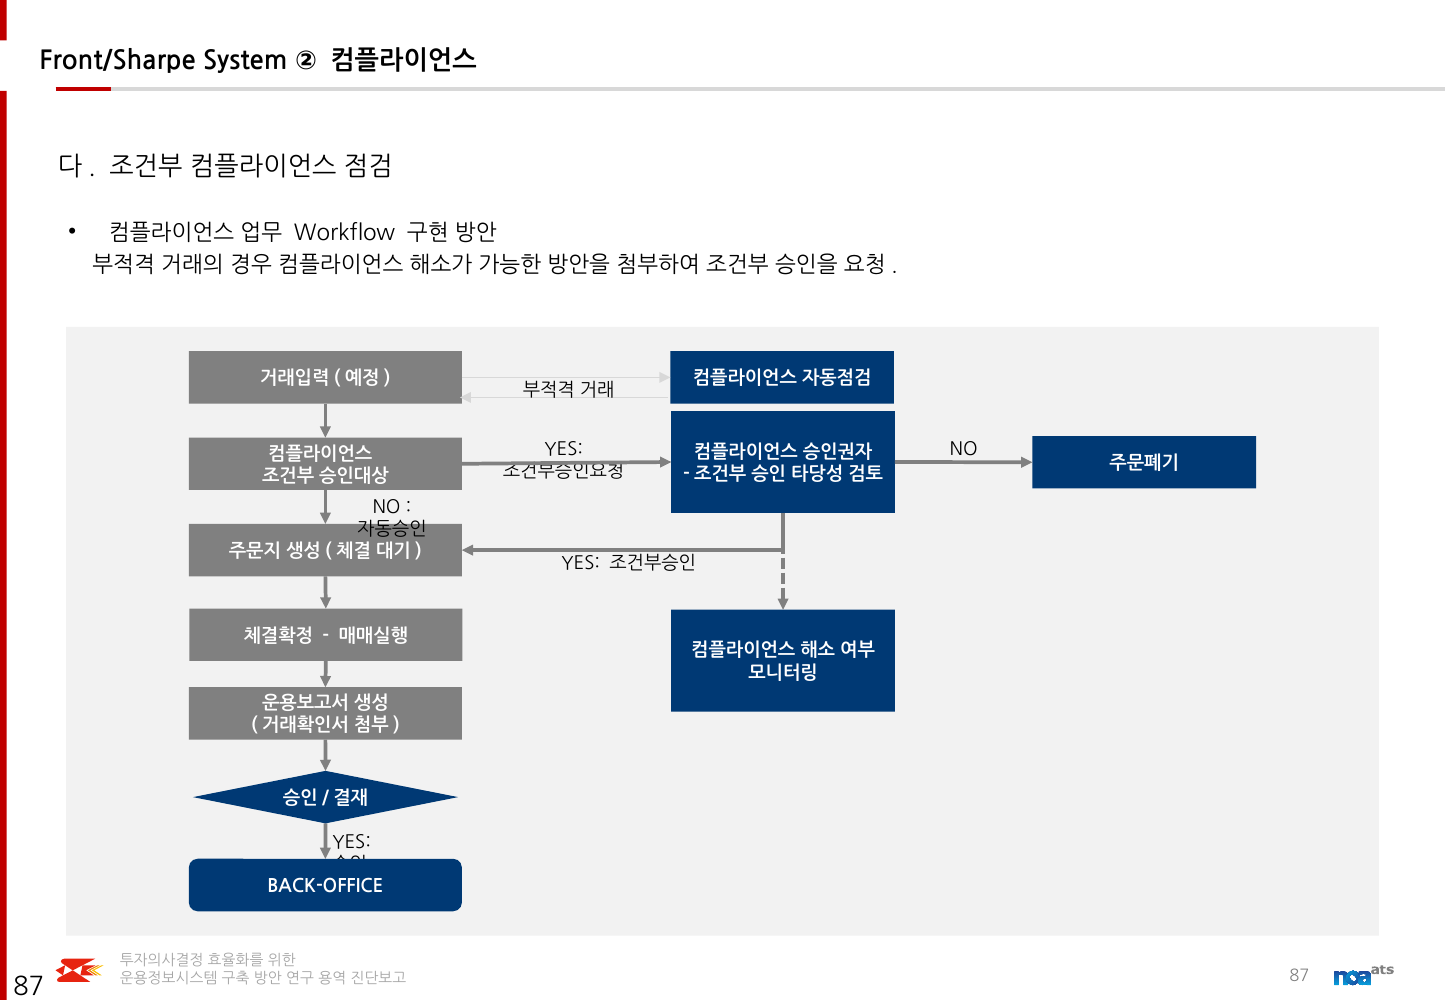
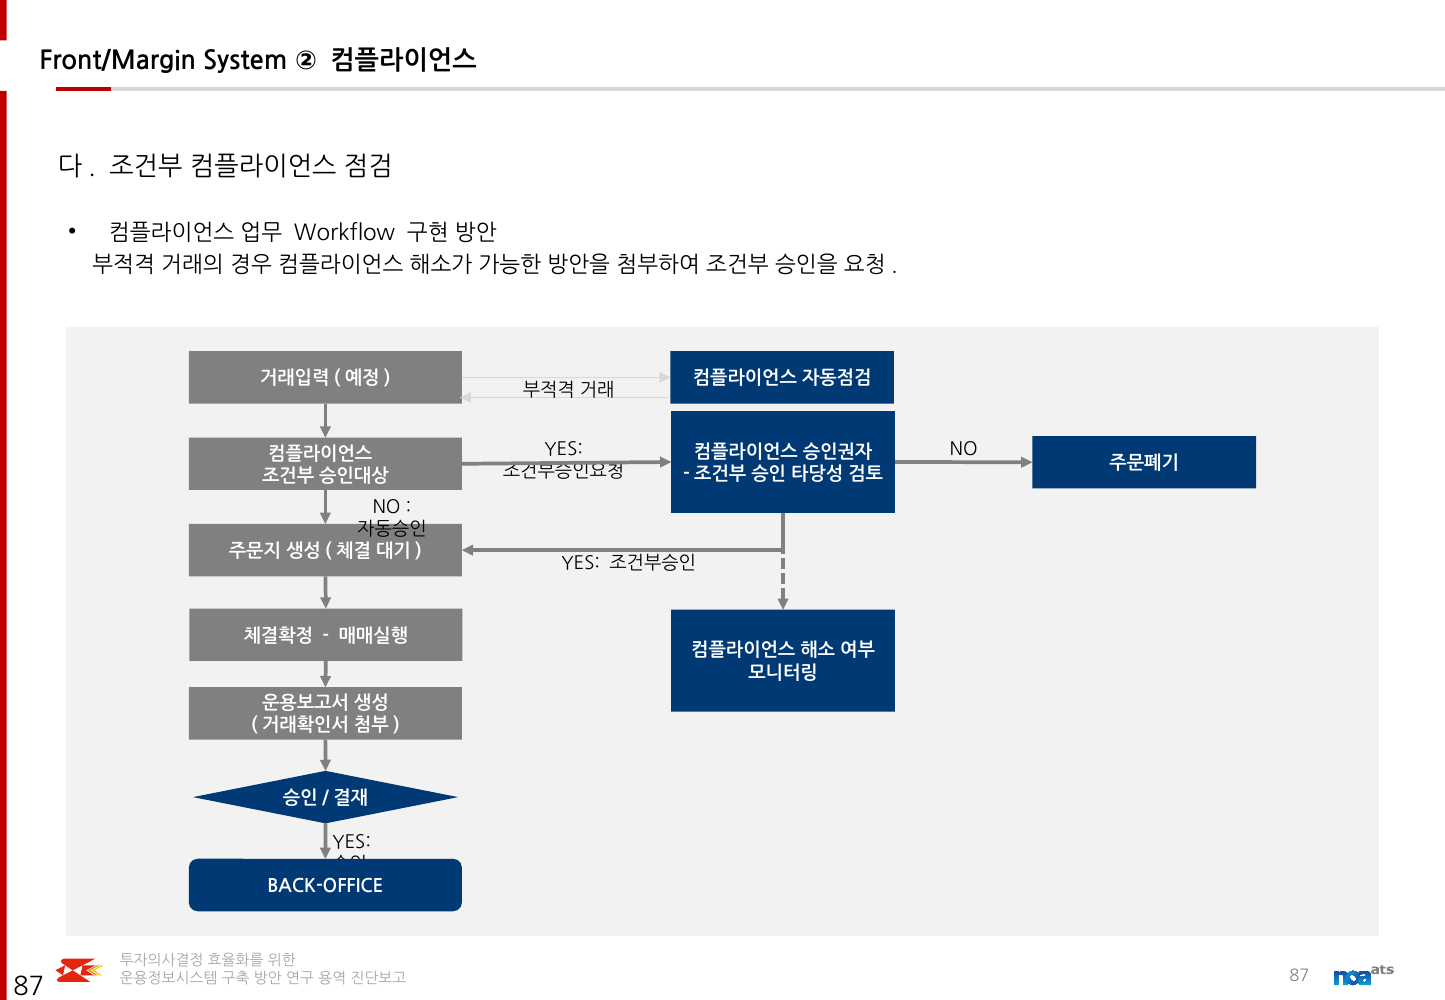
Front/Sharpe: Front/Sharpe -> Front/Margin (118, 61)
